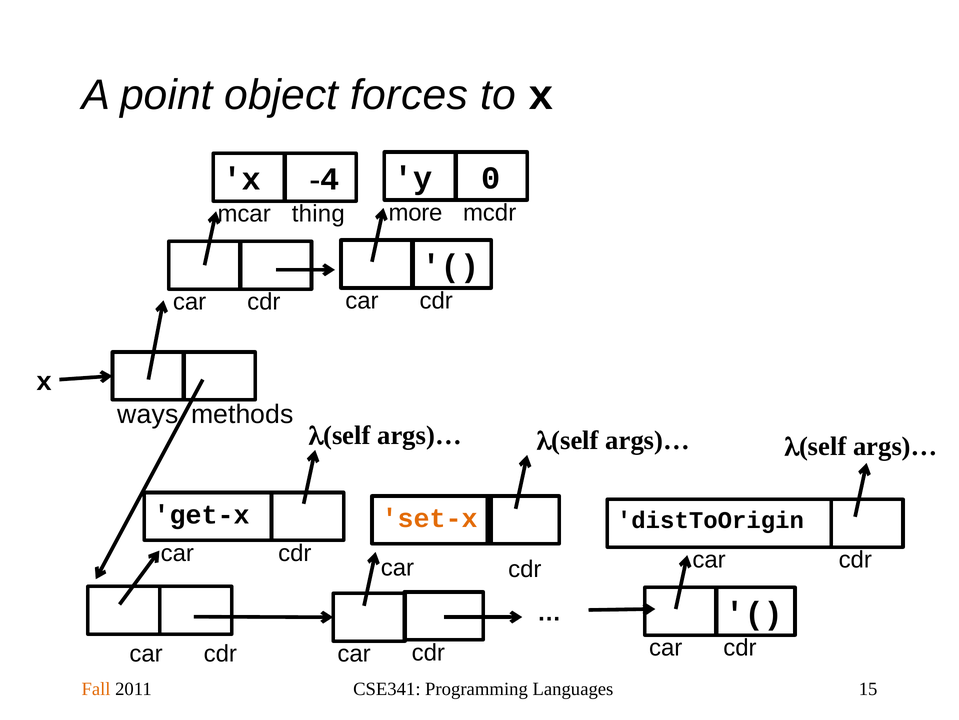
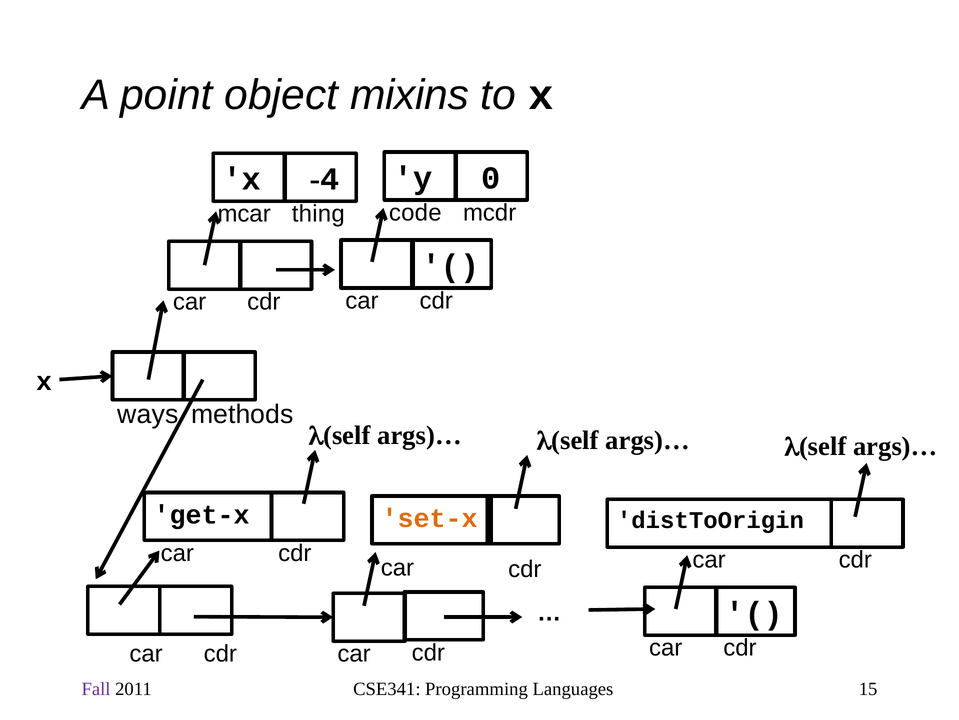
forces: forces -> mixins (410, 95)
more: more -> code (415, 213)
Fall colour: orange -> purple (96, 689)
